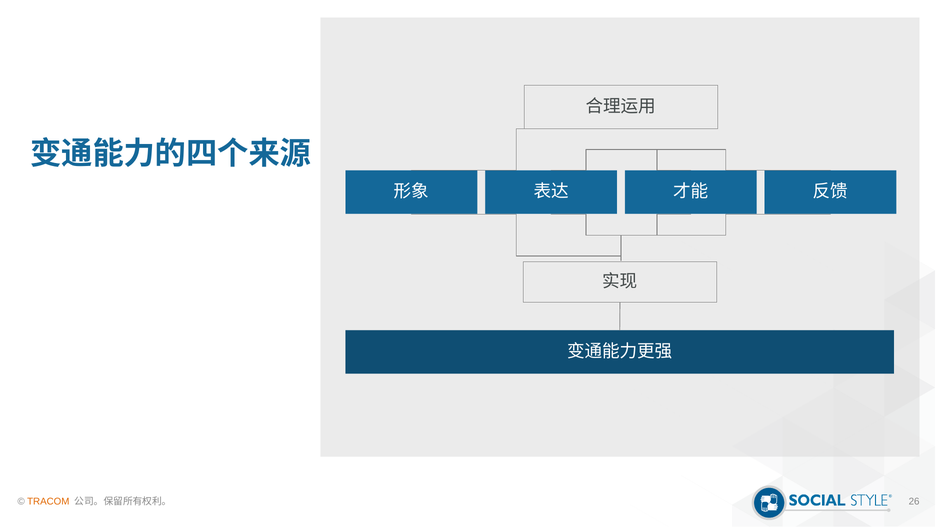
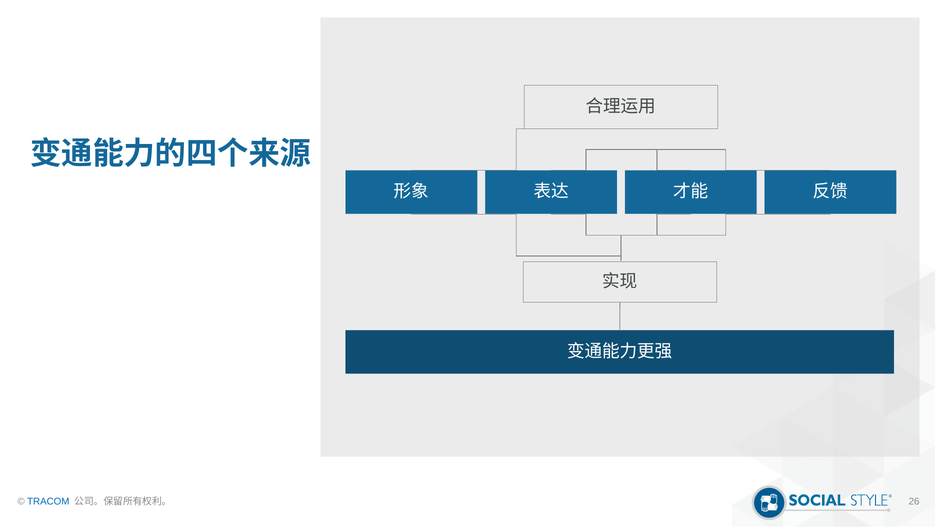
TRACOM colour: orange -> blue (48, 501)
